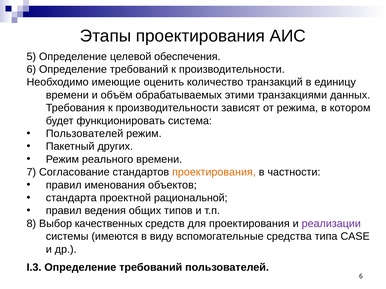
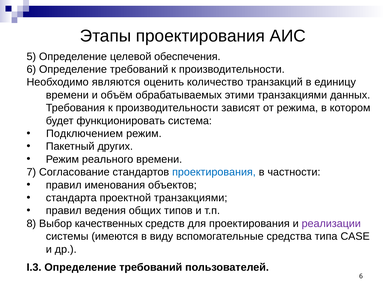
имеющие: имеющие -> являются (116, 82)
Пользователей: Пользователей -> Подключением (85, 134)
проектирования colour: orange -> blue (214, 172)
проектной рациональной: рациональной -> транзакциями (191, 198)
